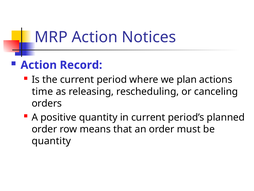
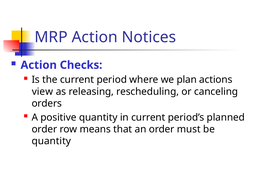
Record: Record -> Checks (81, 65)
time: time -> view (42, 91)
